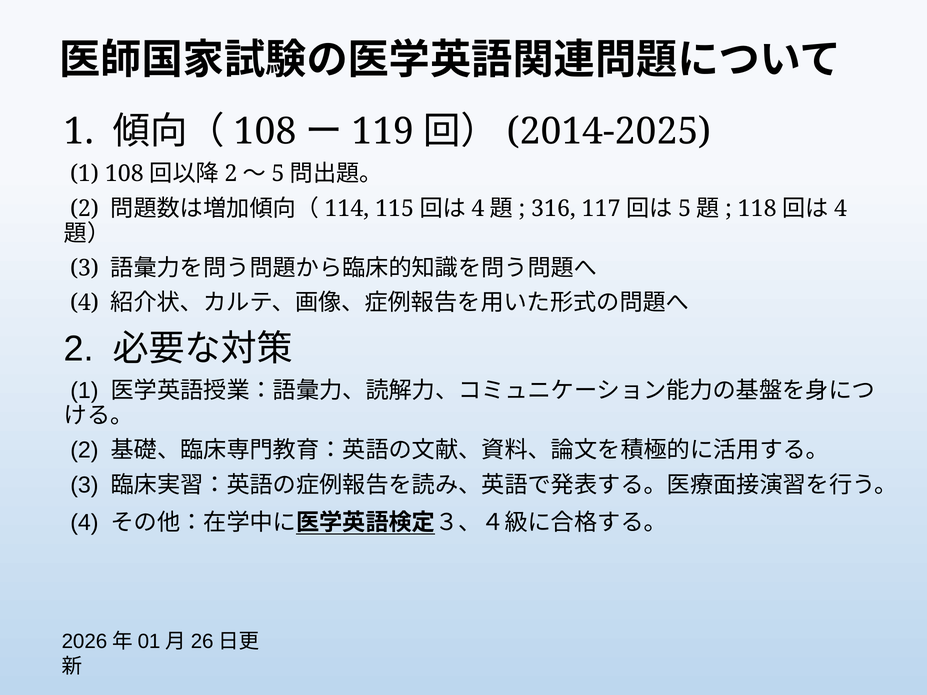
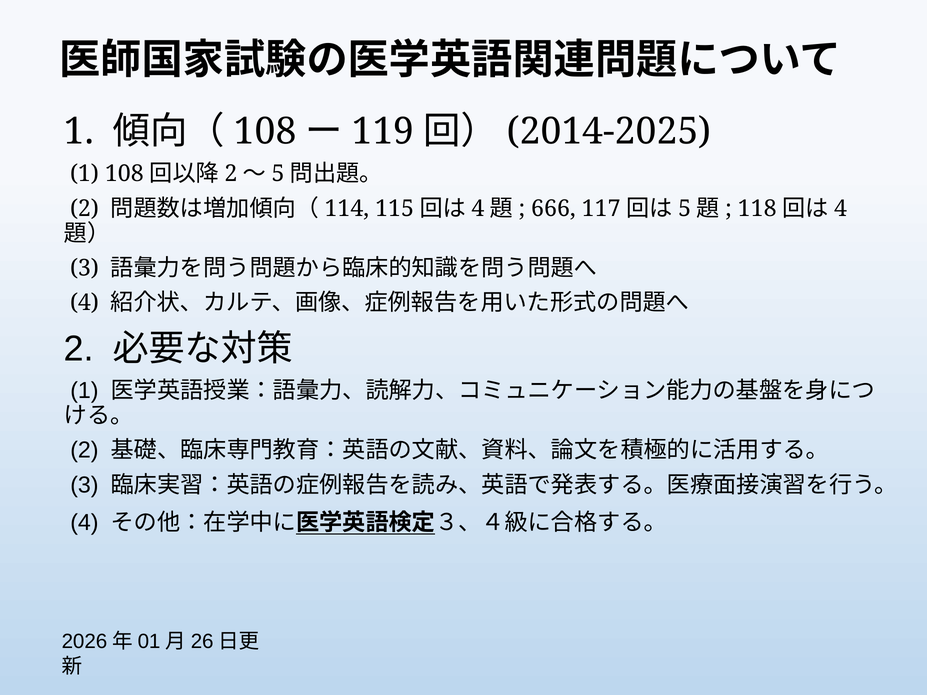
316: 316 -> 666 (553, 208)
